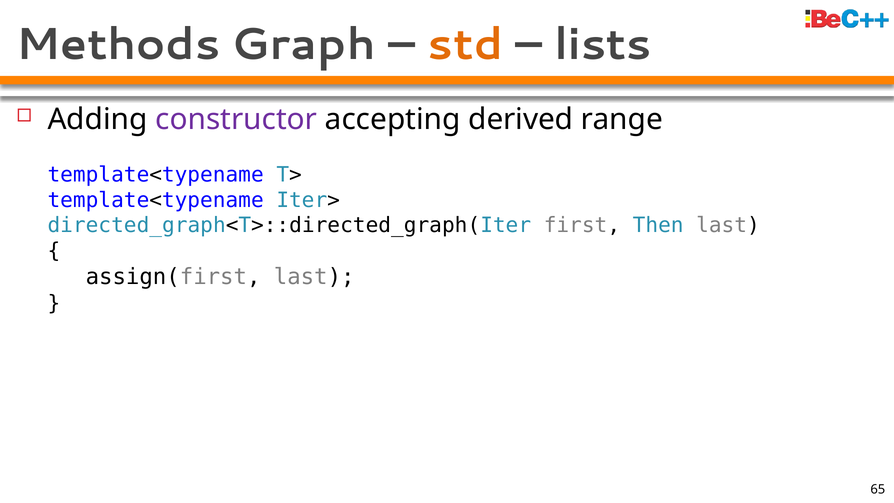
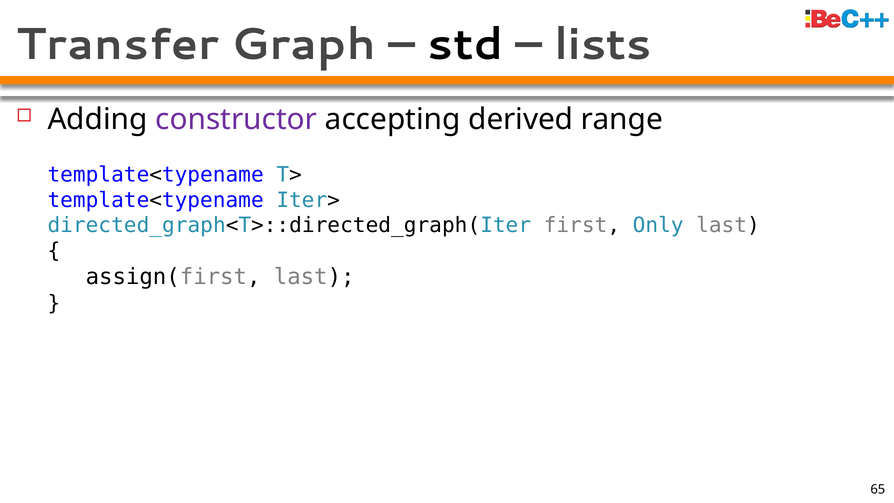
Methods: Methods -> Transfer (118, 45)
std colour: orange -> black (465, 45)
Then: Then -> Only (658, 225)
